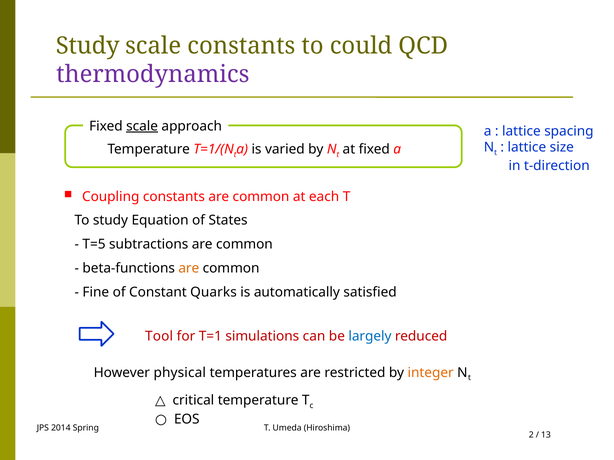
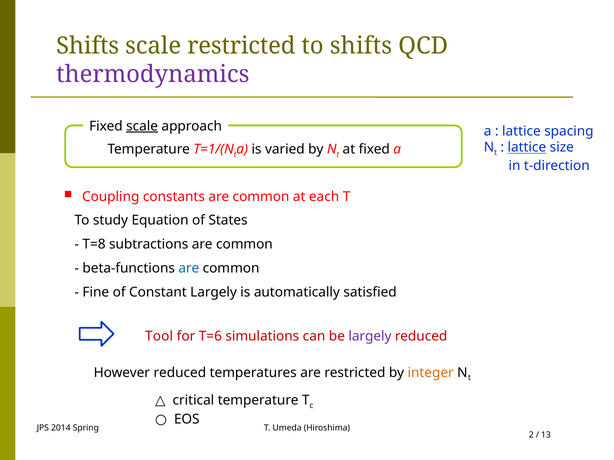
Study: Study -> Shifts (88, 46)
scale constants: constants -> restricted (241, 46)
to could: could -> shifts (361, 46)
lattice underline: none -> present (527, 148)
T=5: T=5 -> T=8 (94, 245)
are colour: orange -> blue (189, 268)
Constant Quarks: Quarks -> Largely (214, 292)
T=1: T=1 -> T=6 (210, 337)
largely colour: blue -> purple (370, 337)
However physical: physical -> reduced (180, 373)
